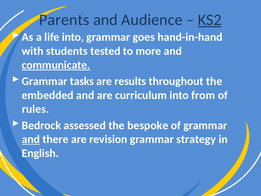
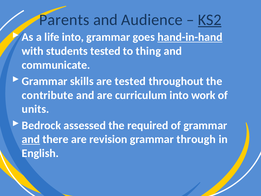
hand-in-hand underline: none -> present (190, 37)
more: more -> thing (148, 51)
communicate underline: present -> none (56, 65)
tasks: tasks -> skills (82, 81)
are results: results -> tested (130, 81)
embedded: embedded -> contribute (48, 95)
from: from -> work (203, 95)
rules: rules -> units (35, 109)
bespoke: bespoke -> required (148, 125)
strategy: strategy -> through (196, 139)
